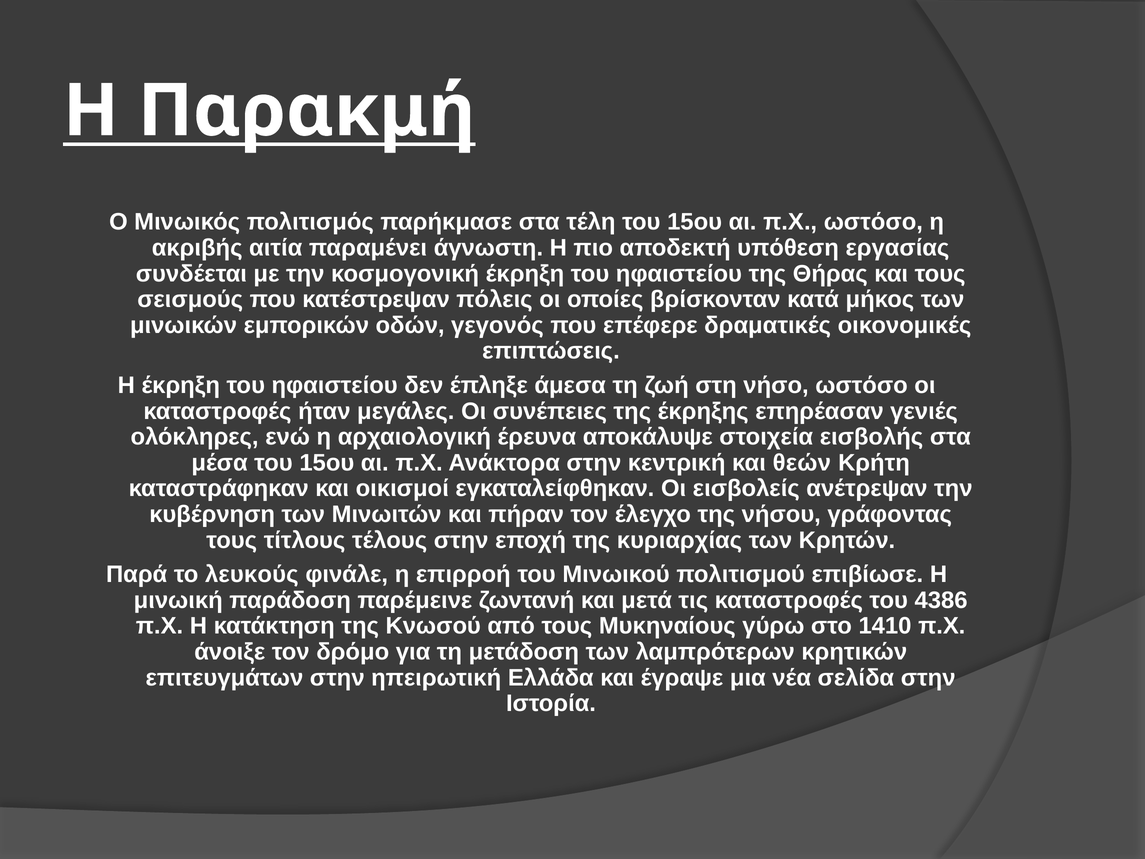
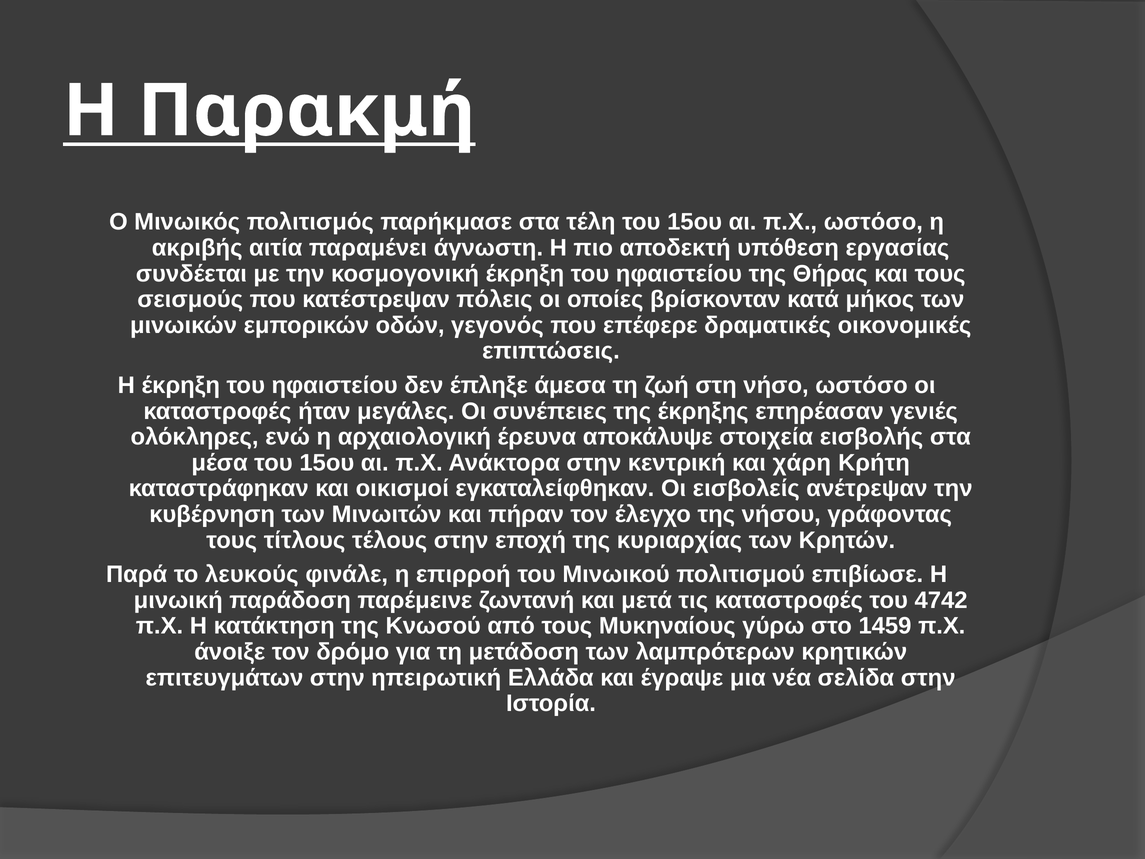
θεών: θεών -> χάρη (802, 463)
4386: 4386 -> 4742 (941, 600)
1410: 1410 -> 1459 (885, 626)
